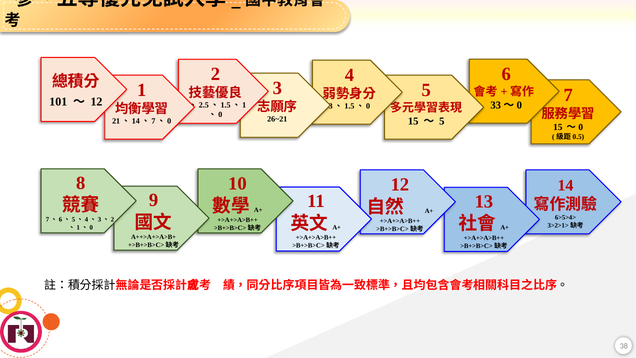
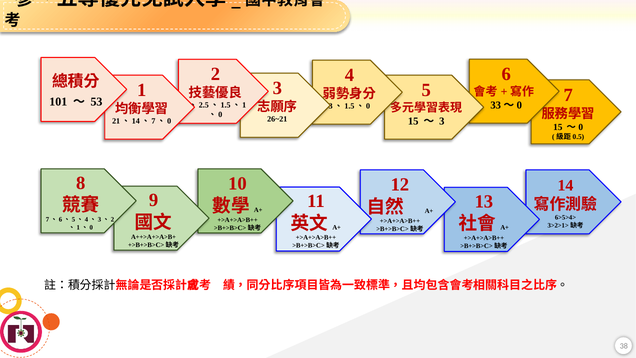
12: 12 -> 53 (96, 102)
5: 5 -> 3 (442, 121)
